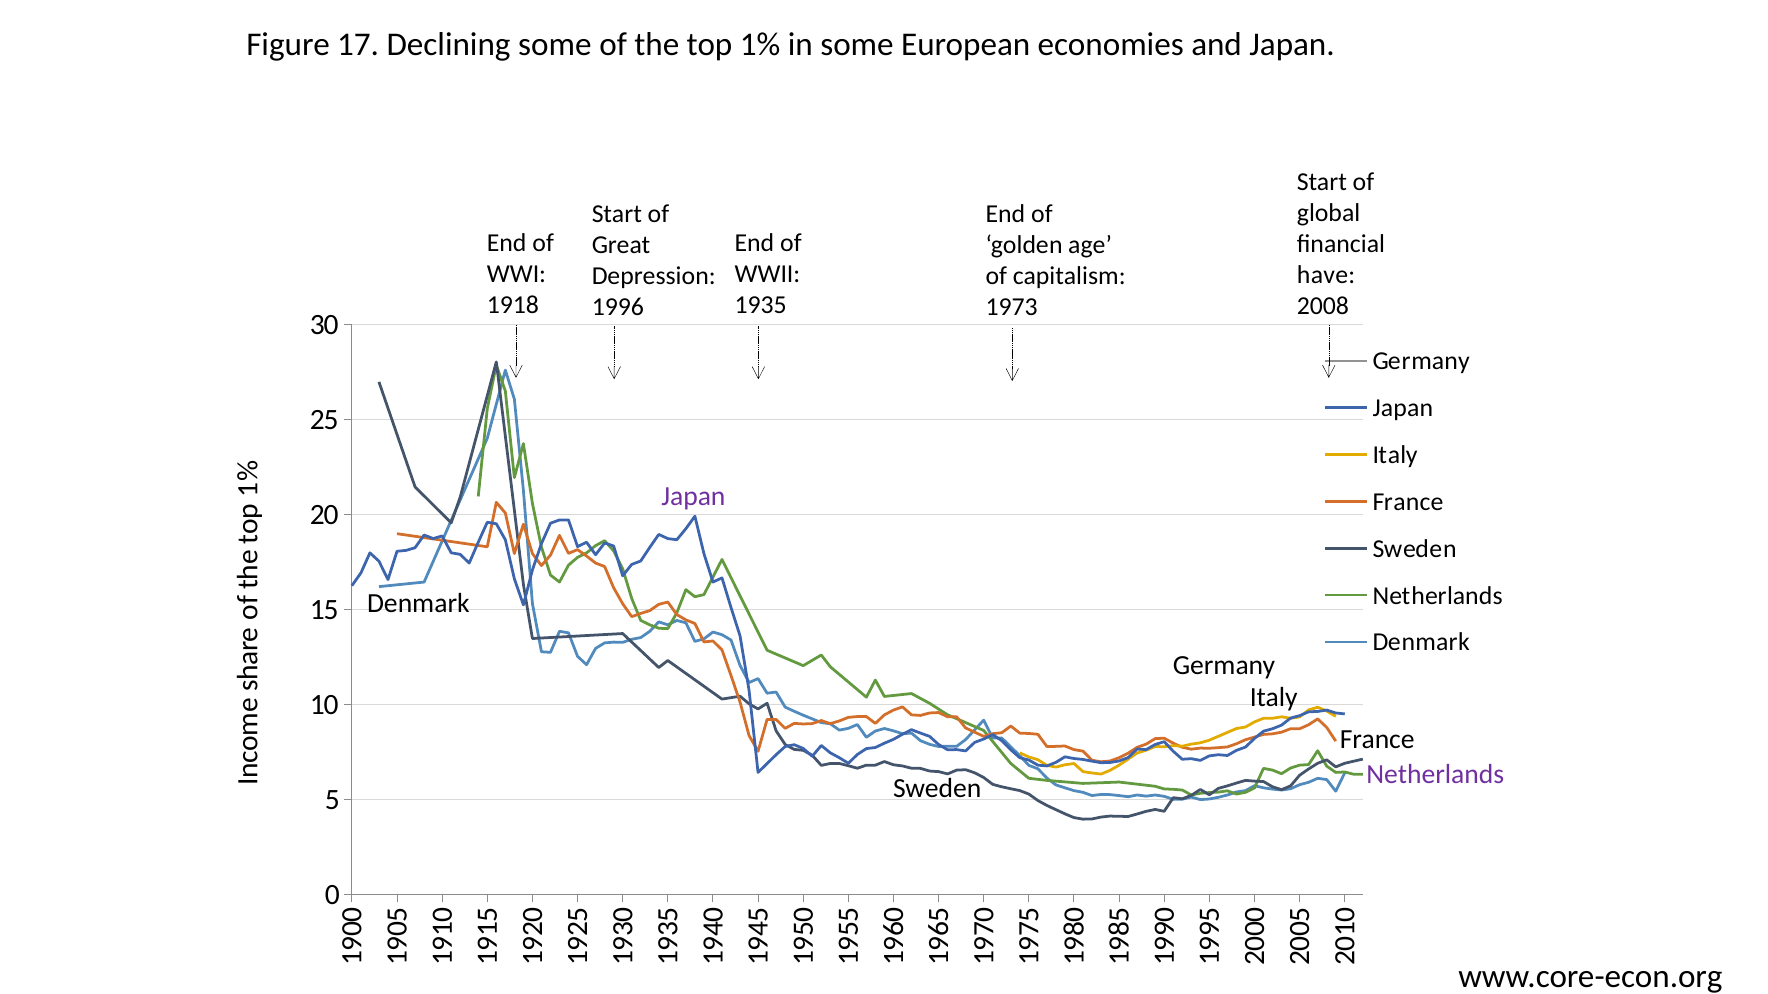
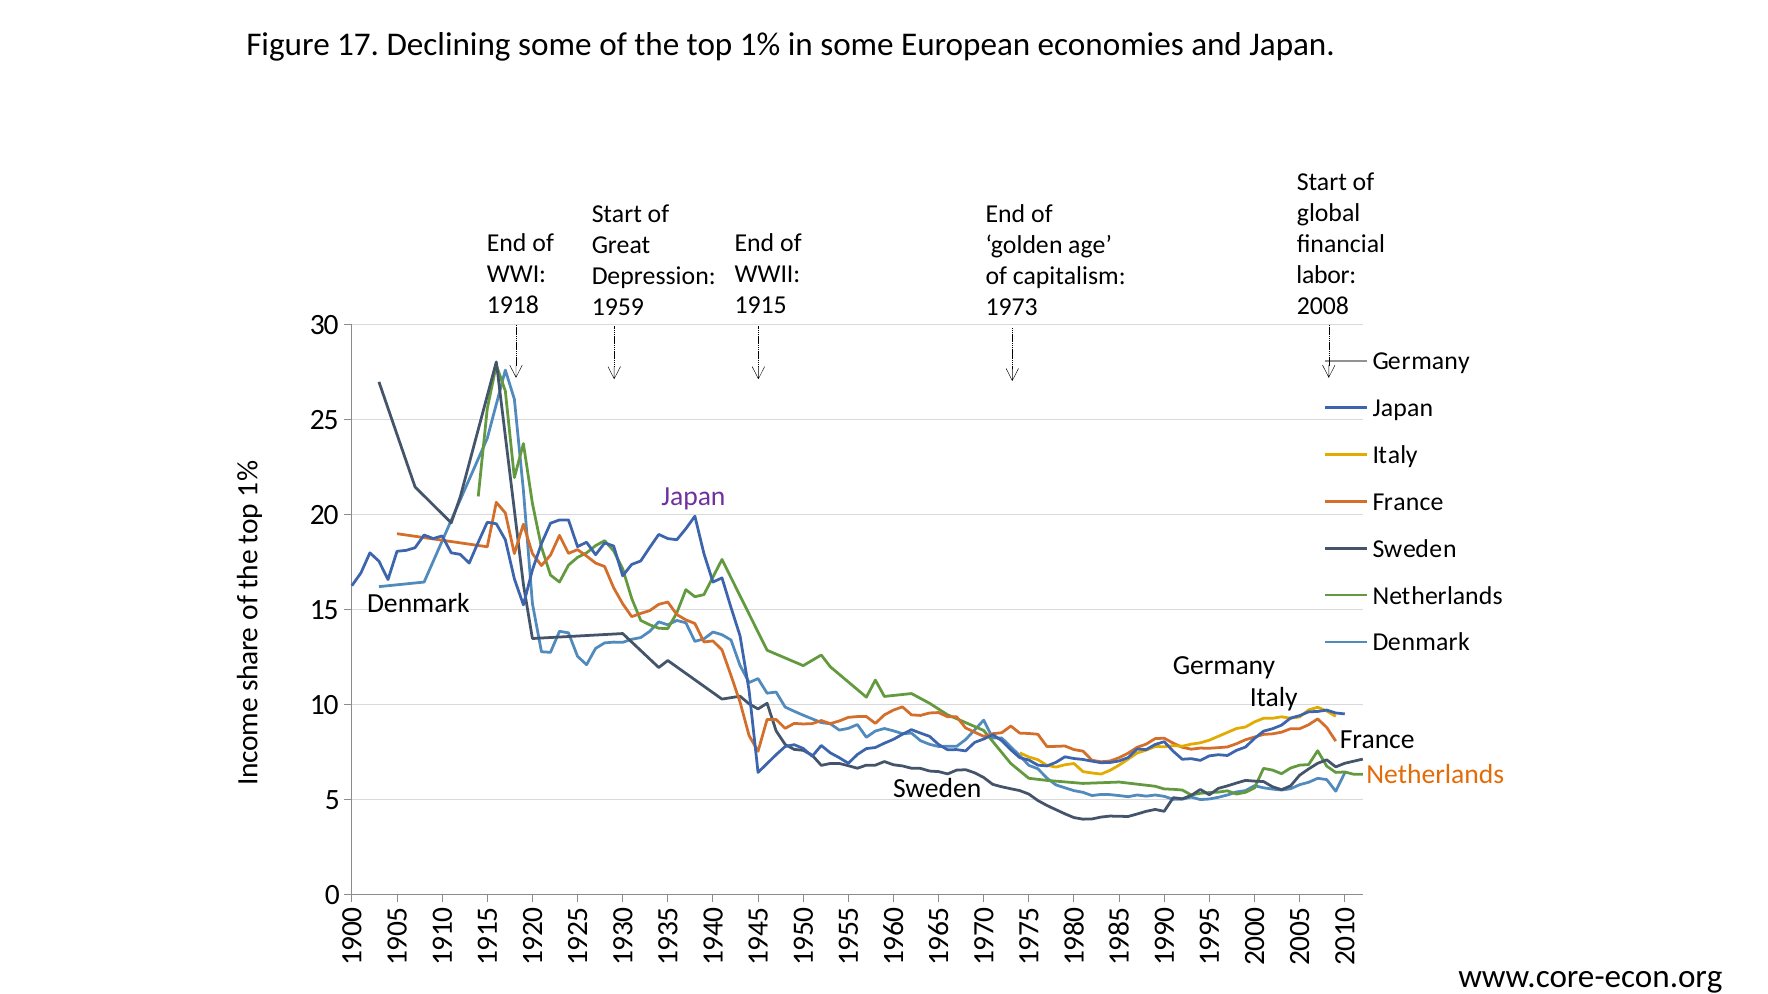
have: have -> labor (1326, 275)
1935: 1935 -> 1915 (761, 305)
1996: 1996 -> 1959 (618, 307)
Netherlands colour: purple -> orange (1435, 775)
